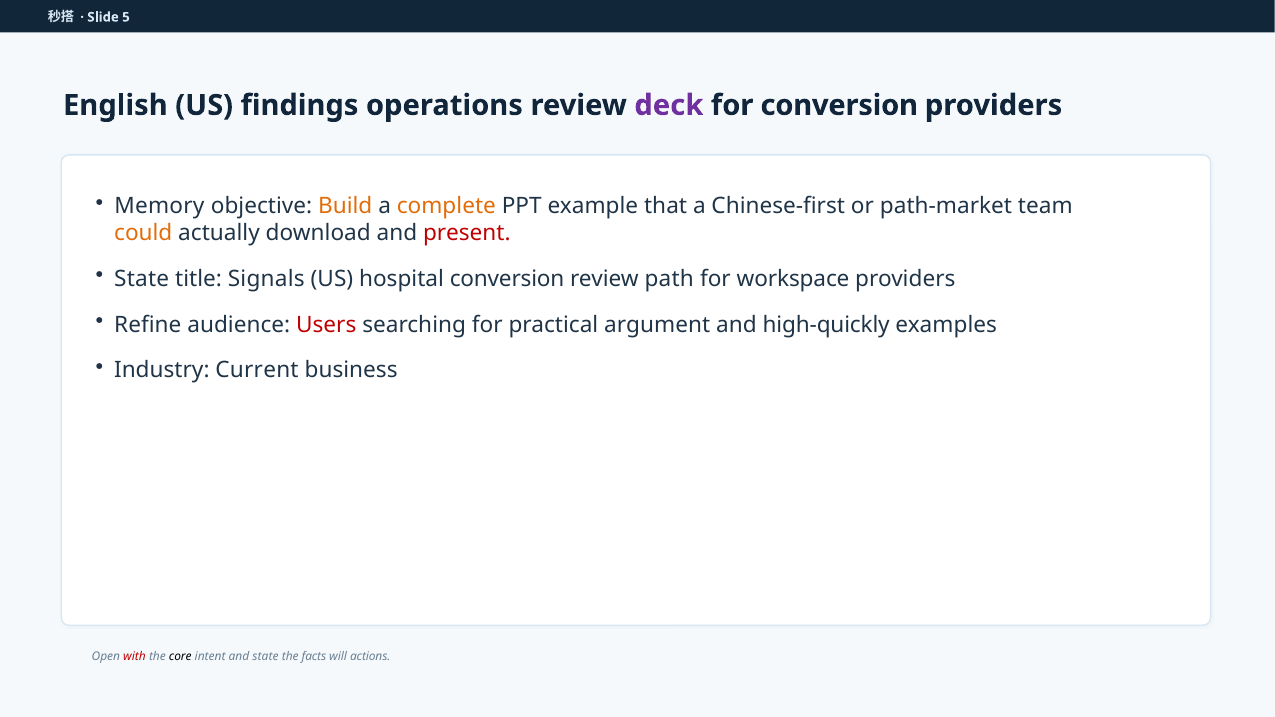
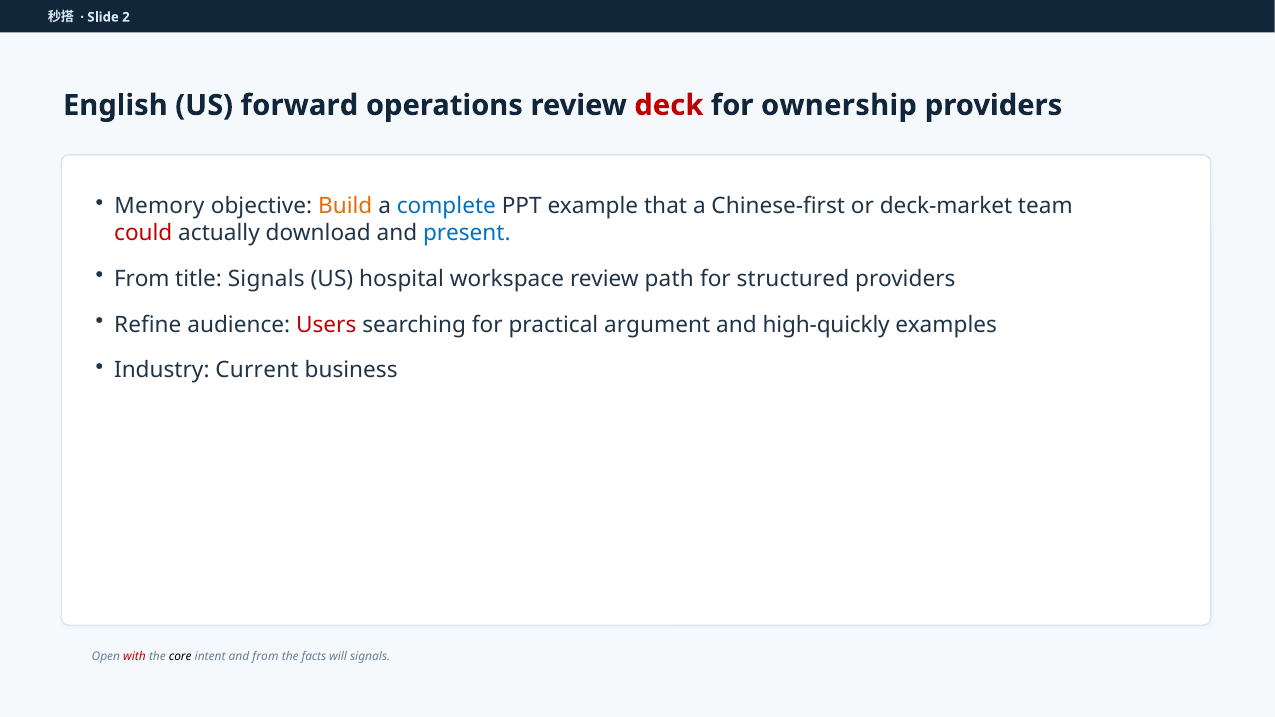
5: 5 -> 2 (126, 17)
findings: findings -> forward (299, 105)
deck colour: purple -> red (669, 105)
for conversion: conversion -> ownership (839, 105)
complete colour: orange -> blue (446, 206)
path-market: path-market -> deck-market (946, 206)
could colour: orange -> red (143, 233)
present colour: red -> blue (467, 233)
State: State -> From (142, 279)
hospital conversion: conversion -> workspace (507, 279)
workspace: workspace -> structured (793, 279)
and state: state -> from (265, 657)
will actions: actions -> signals (370, 657)
